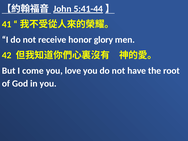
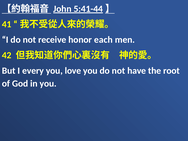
glory: glory -> each (103, 40)
come: come -> every (33, 71)
